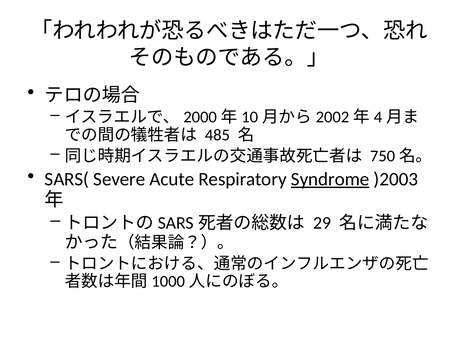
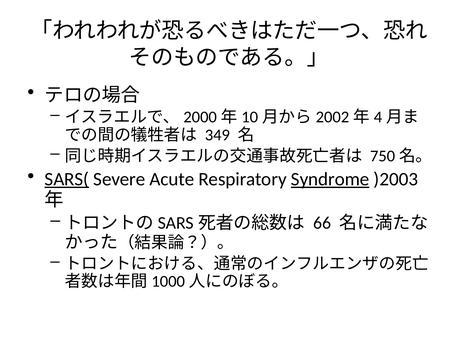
485: 485 -> 349 (217, 135)
SARS( underline: none -> present (67, 179)
29: 29 -> 66 (322, 223)
